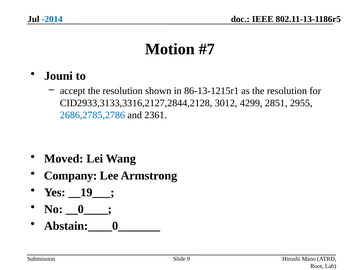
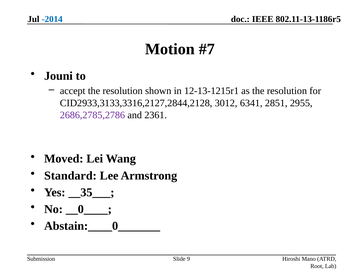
86-13-1215r1: 86-13-1215r1 -> 12-13-1215r1 (211, 91)
4299: 4299 -> 6341 (251, 103)
2686,2785,2786 colour: blue -> purple (92, 115)
Company: Company -> Standard (70, 176)
__19___: __19___ -> __35___ (91, 192)
